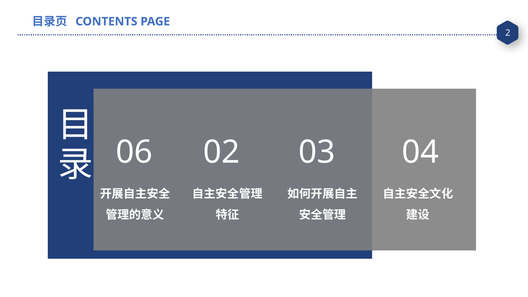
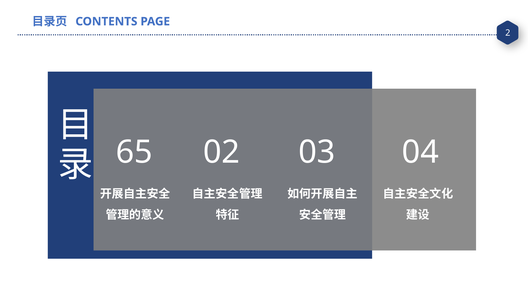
06: 06 -> 65 (134, 152)
